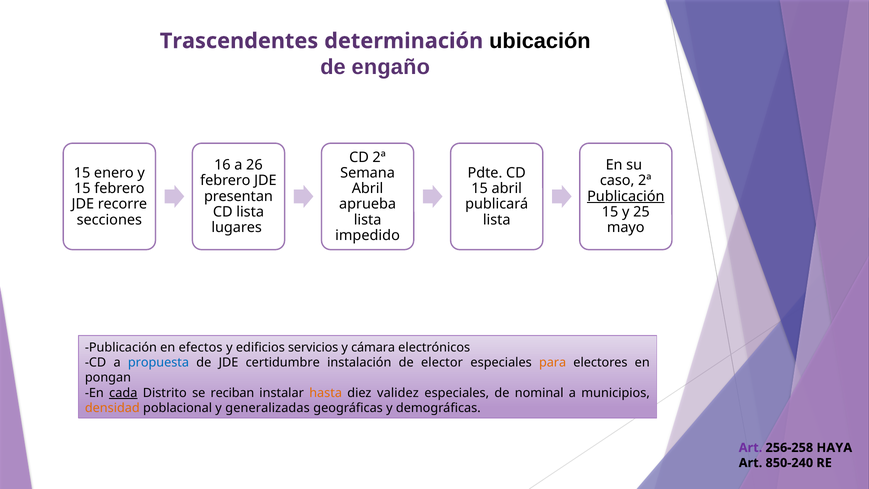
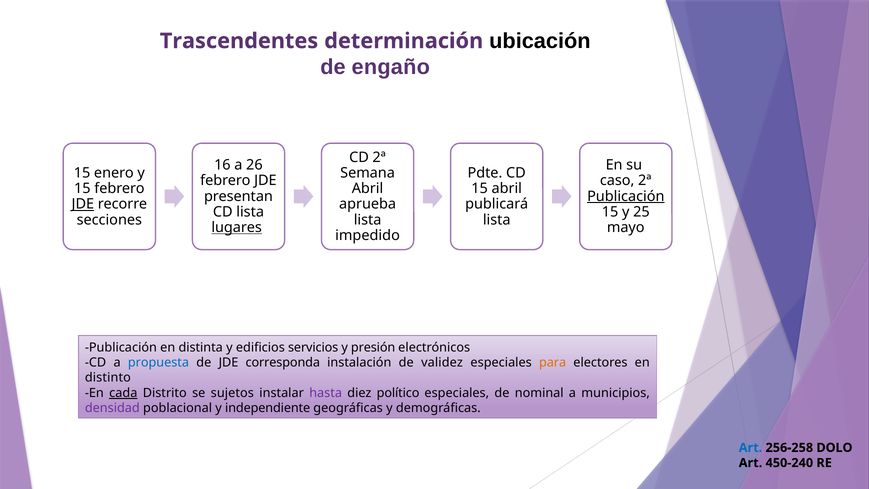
JDE underline: none -> present (83, 204)
lugares underline: none -> present (237, 227)
efectos: efectos -> distinta (201, 347)
cámara: cámara -> presión (373, 347)
certidumbre: certidumbre -> corresponda (283, 362)
elector: elector -> validez (442, 362)
pongan: pongan -> distinto (108, 378)
reciban: reciban -> sujetos (232, 393)
hasta colour: orange -> purple (326, 393)
validez: validez -> político (398, 393)
densidad colour: orange -> purple (112, 408)
generalizadas: generalizadas -> independiente (268, 408)
Art colour: purple -> blue (751, 448)
HAYA: HAYA -> DOLO (834, 448)
850-240: 850-240 -> 450-240 (789, 463)
